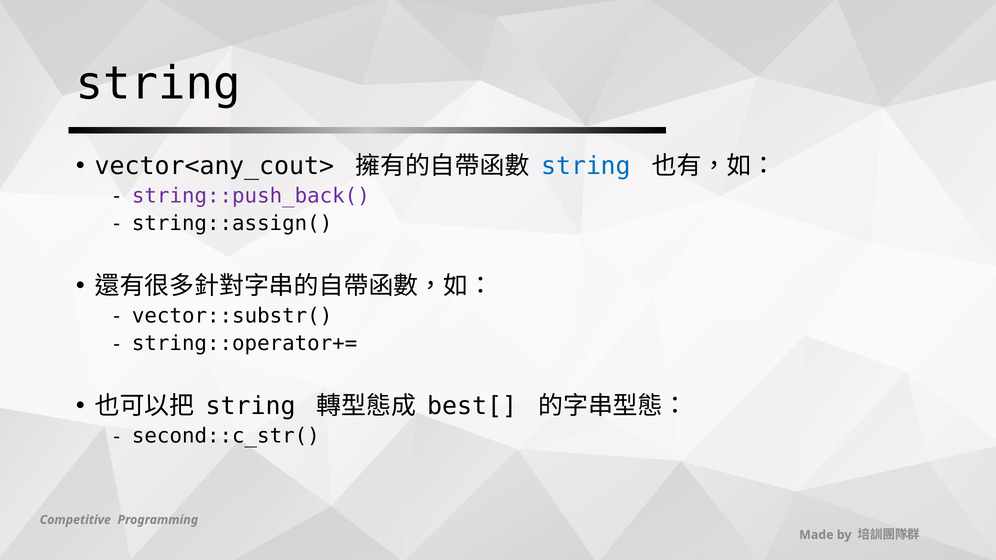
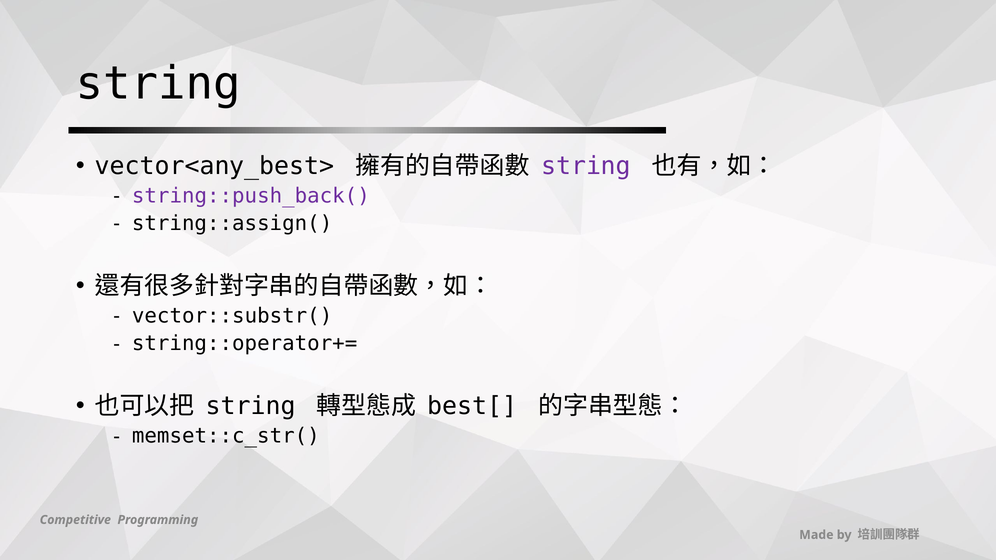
vector<any_cout>: vector<any_cout> -> vector<any_best> (215, 166)
string colour: blue -> purple (586, 166)
second::c_str(: second::c_str( -> memset::c_str( (226, 436)
